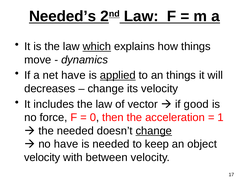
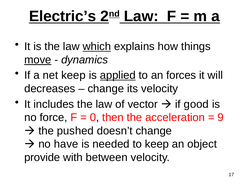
Needed’s: Needed’s -> Electric’s (63, 16)
move underline: none -> present (38, 60)
net have: have -> keep (73, 75)
an things: things -> forces (181, 75)
1: 1 -> 9 (221, 117)
the needed: needed -> pushed (75, 131)
change underline: present -> none (154, 131)
velocity: velocity -> provide (42, 157)
